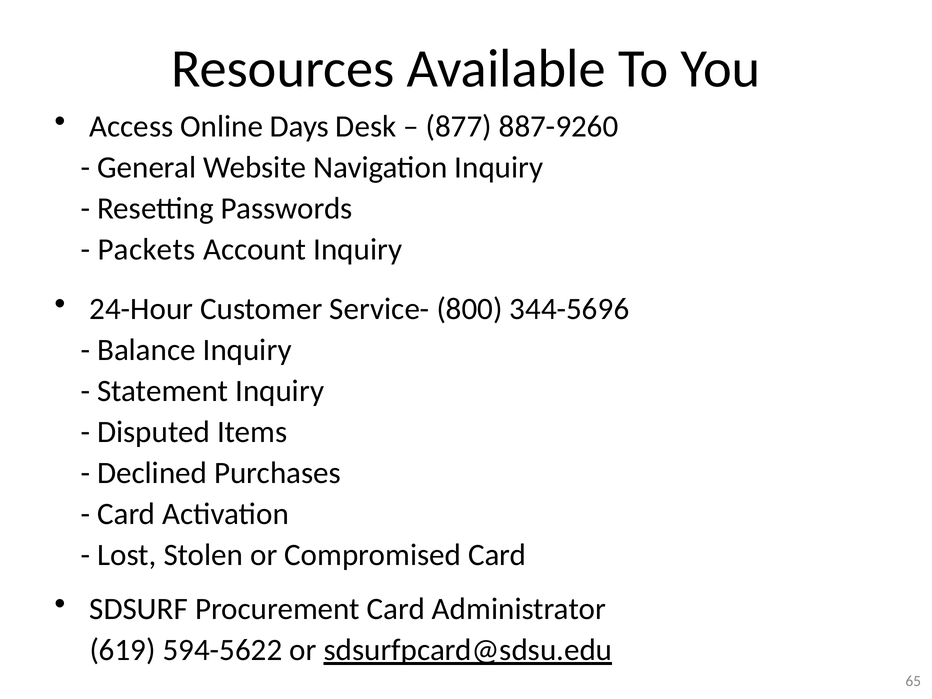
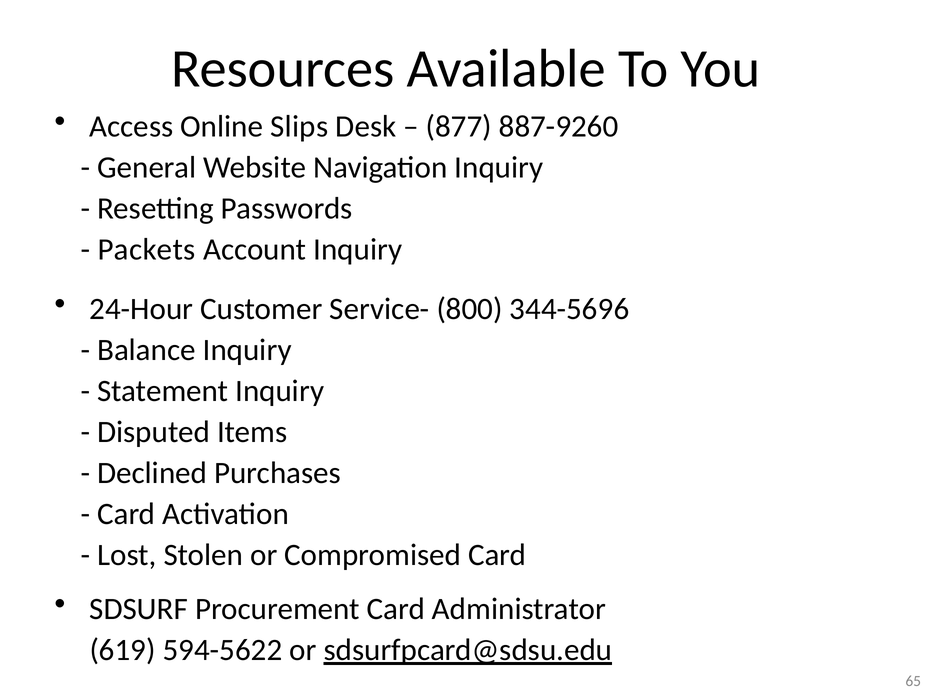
Days: Days -> Slips (299, 126)
